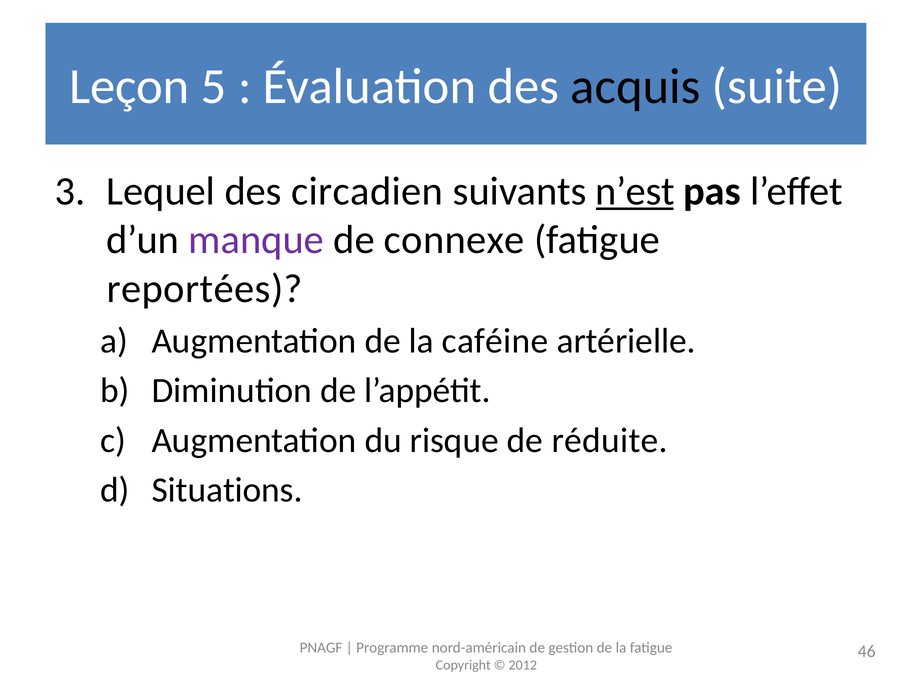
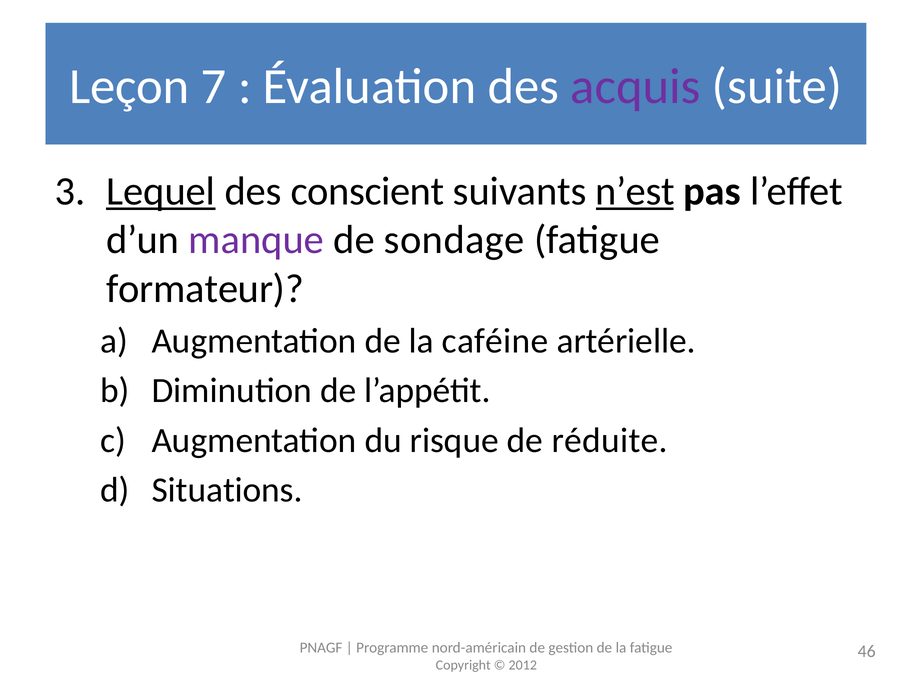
5: 5 -> 7 (214, 87)
acquis colour: black -> purple (636, 87)
Lequel underline: none -> present (161, 191)
circadien: circadien -> conscient (368, 191)
connexe: connexe -> sondage (454, 240)
reportées: reportées -> formateur (205, 289)
